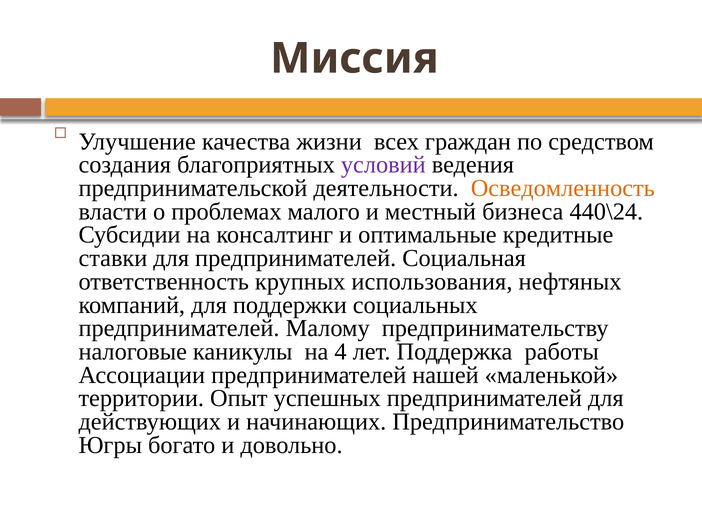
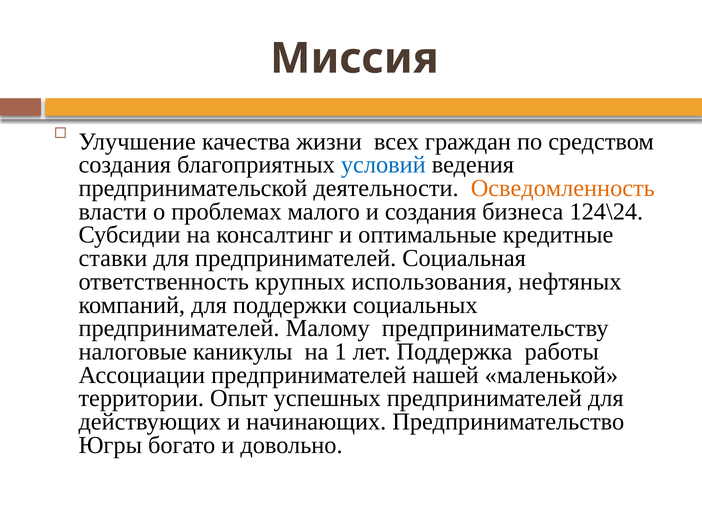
условий colour: purple -> blue (383, 165)
и местный: местный -> создания (431, 212)
440\24: 440\24 -> 124\24 (606, 212)
4: 4 -> 1 (340, 352)
